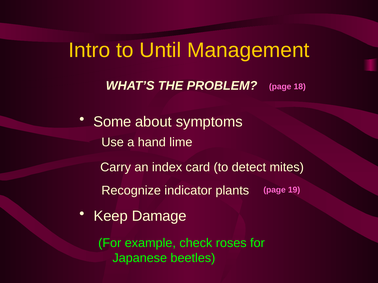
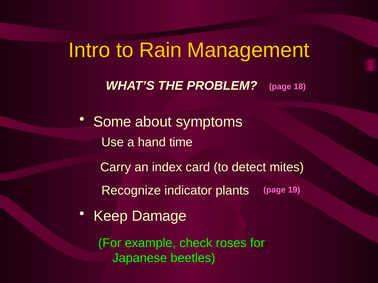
Until: Until -> Rain (160, 50)
lime: lime -> time (181, 143)
